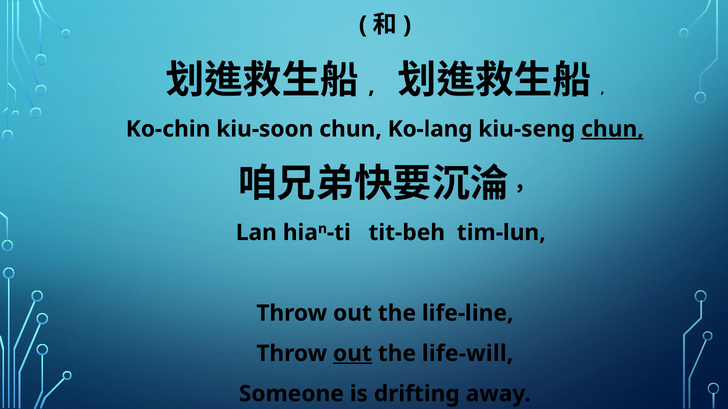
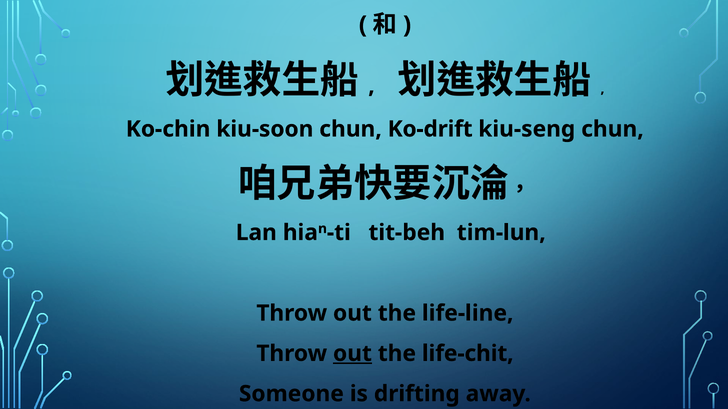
Ko-lang: Ko-lang -> Ko-drift (430, 129)
chun underline: present -> none (612, 129)
life-will: life-will -> life-chit (468, 354)
